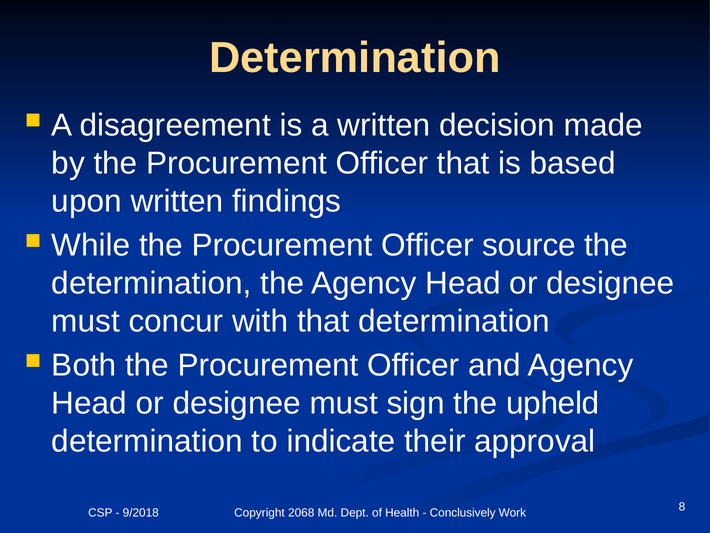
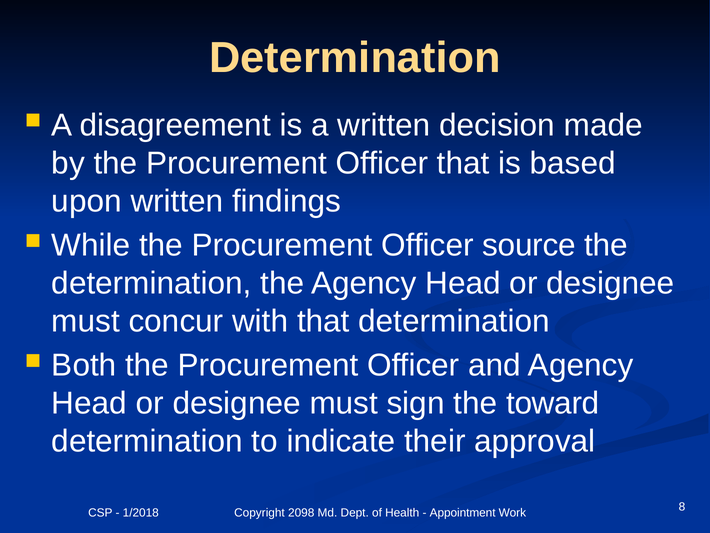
upheld: upheld -> toward (553, 403)
9/2018: 9/2018 -> 1/2018 (141, 512)
2068: 2068 -> 2098 (301, 512)
Conclusively: Conclusively -> Appointment (463, 512)
